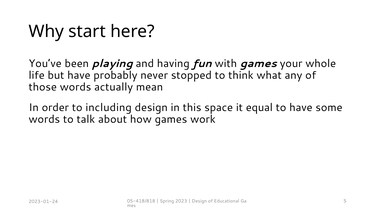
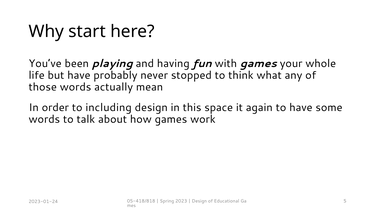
equal: equal -> again (259, 107)
